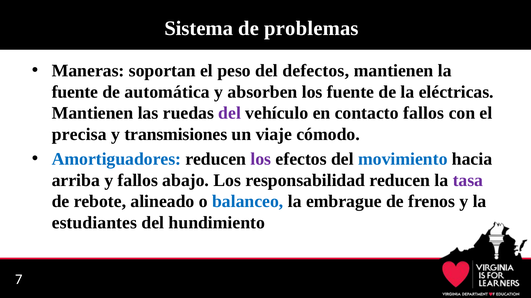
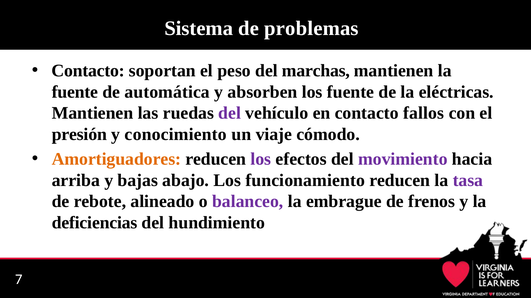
Maneras: Maneras -> Contacto (88, 71)
defectos: defectos -> marchas (316, 71)
precisa: precisa -> presión (79, 135)
transmisiones: transmisiones -> conocimiento (176, 135)
Amortiguadores colour: blue -> orange (116, 159)
movimiento colour: blue -> purple (403, 159)
y fallos: fallos -> bajas (138, 181)
responsabilidad: responsabilidad -> funcionamiento (305, 181)
balanceo colour: blue -> purple (248, 202)
estudiantes: estudiantes -> deficiencias (95, 223)
